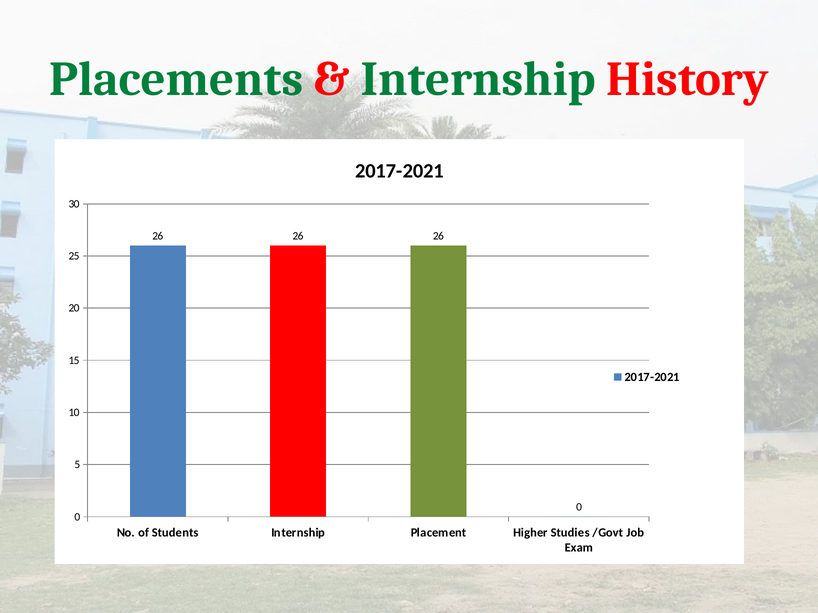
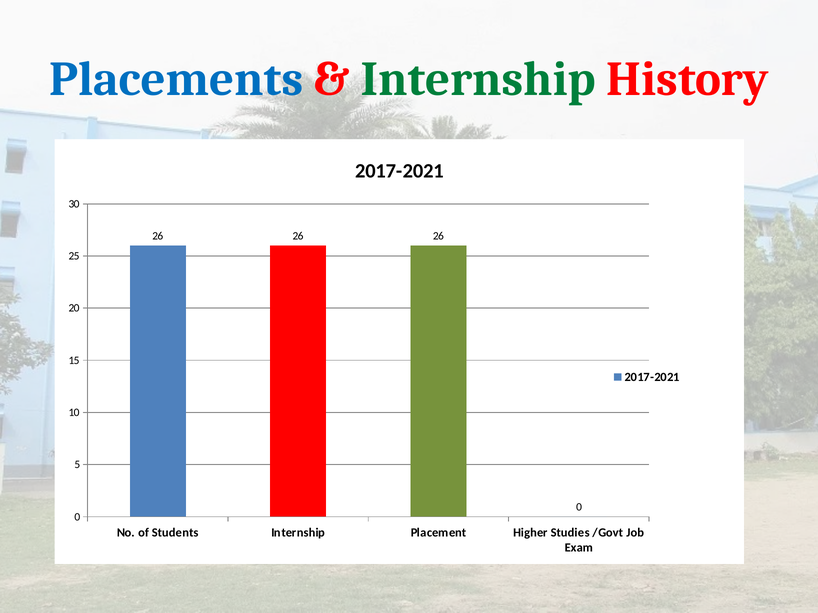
Placements colour: green -> blue (176, 79)
